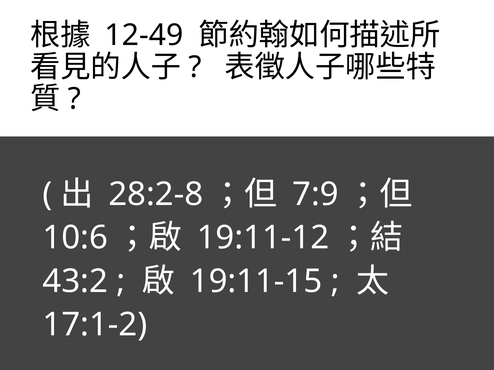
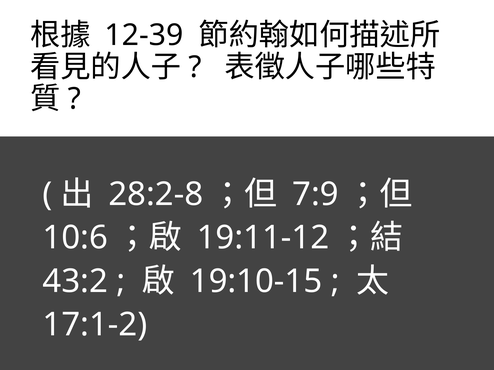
12-49: 12-49 -> 12-39 (144, 35)
19:11-15: 19:11-15 -> 19:10-15 (256, 282)
